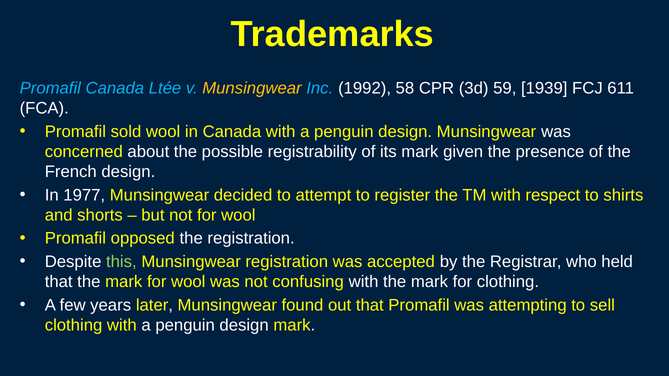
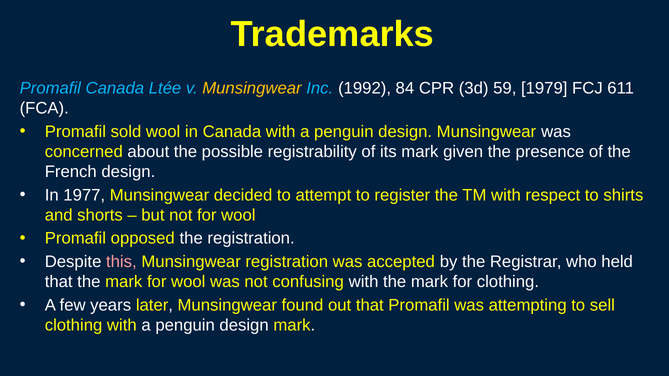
58: 58 -> 84 (405, 88)
1939: 1939 -> 1979 (544, 88)
this colour: light green -> pink (121, 262)
